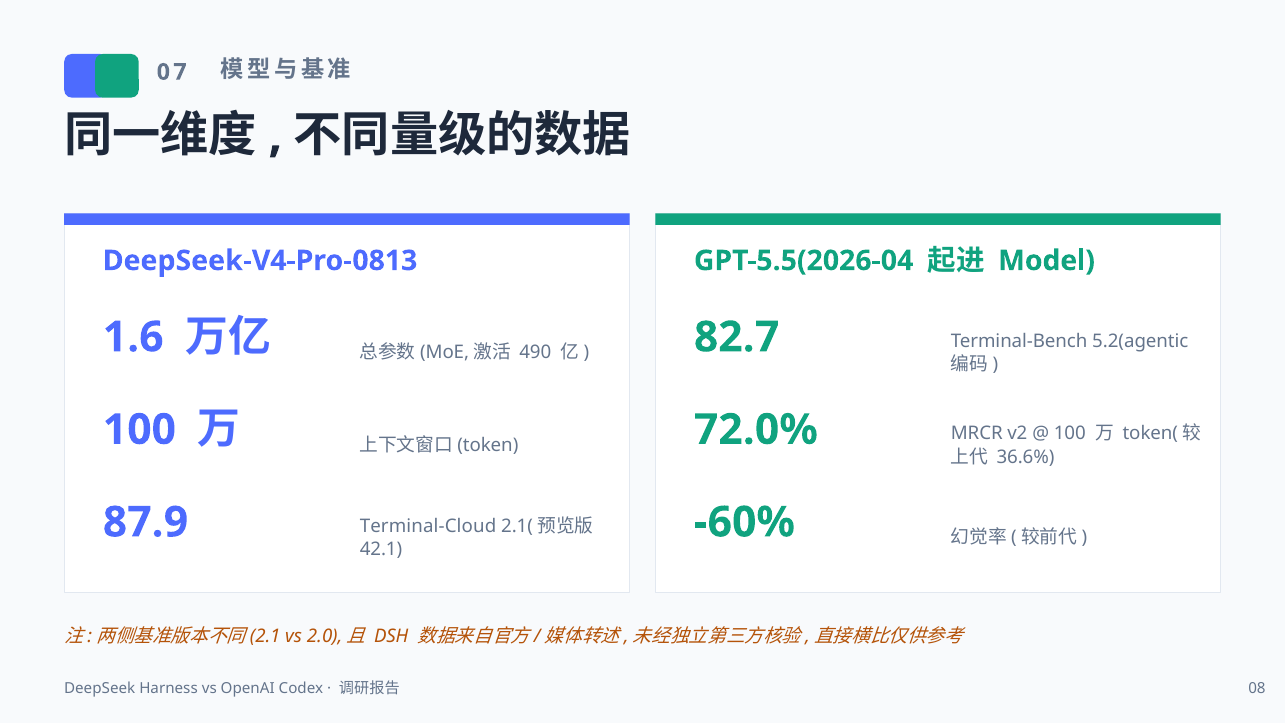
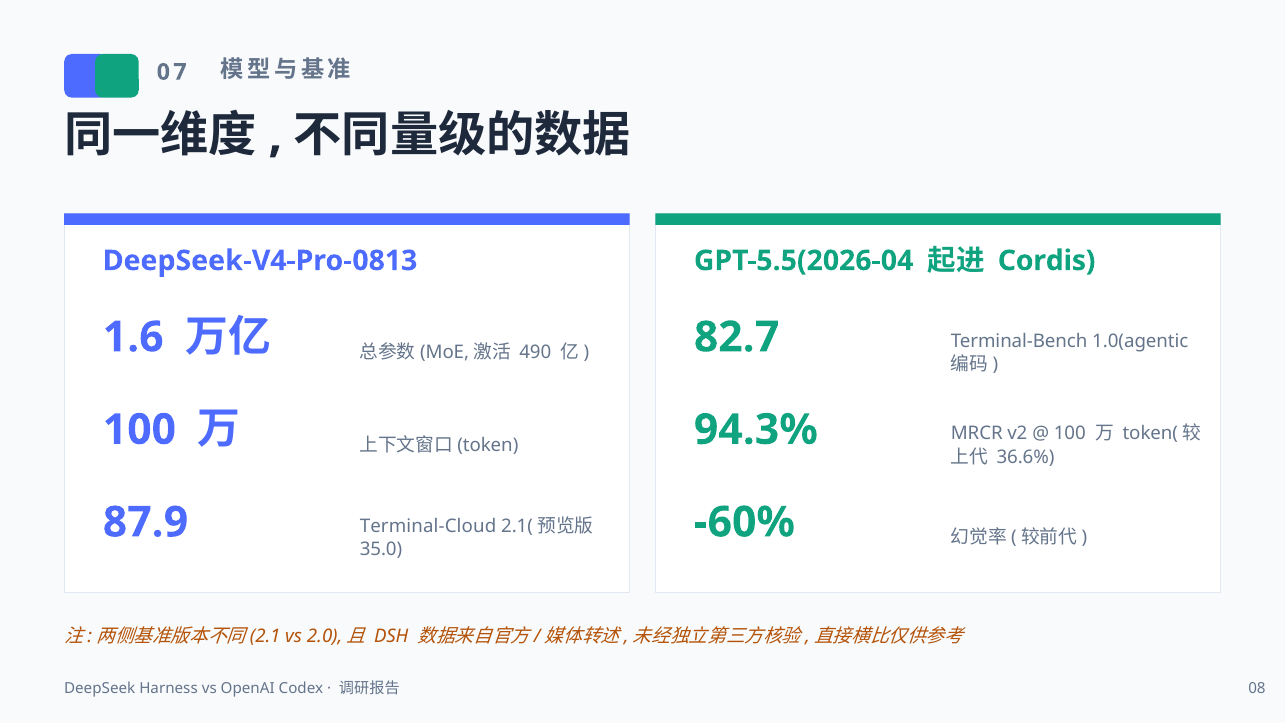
Model: Model -> Cordis (1047, 261)
5.2(agentic: 5.2(agentic -> 1.0(agentic (1140, 341)
72.0%: 72.0% -> 94.3% (756, 430)
42.1: 42.1 -> 35.0 (381, 549)
